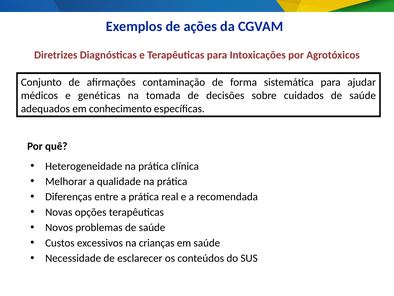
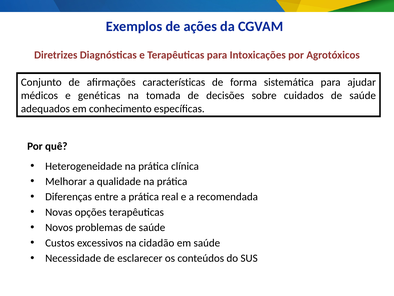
contaminação: contaminação -> características (174, 82)
crianças: crianças -> cidadão (157, 242)
